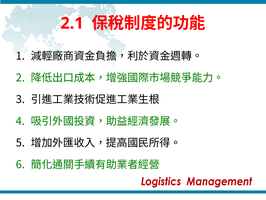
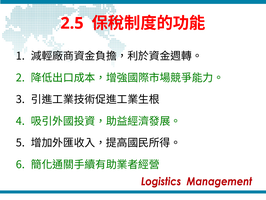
2.1: 2.1 -> 2.5 (72, 23)
